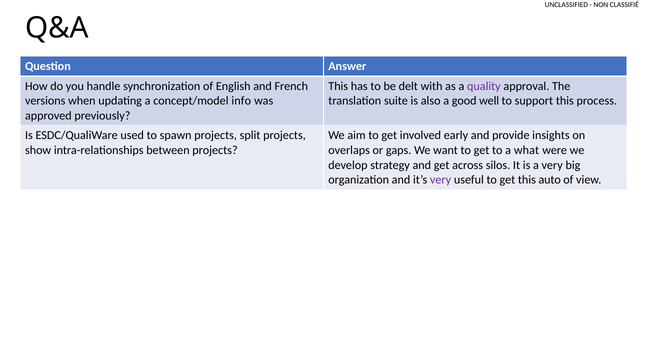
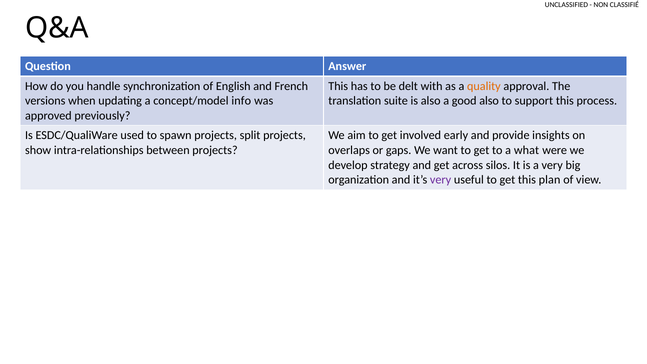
quality colour: purple -> orange (484, 86)
good well: well -> also (489, 101)
auto: auto -> plan (550, 180)
